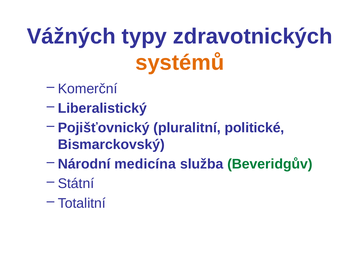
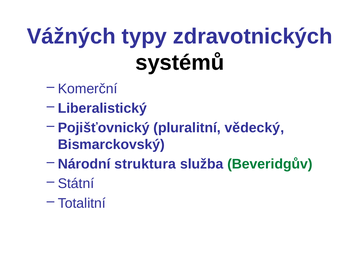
systémů colour: orange -> black (180, 63)
politické: politické -> vědecký (254, 128)
medicína: medicína -> struktura (145, 164)
